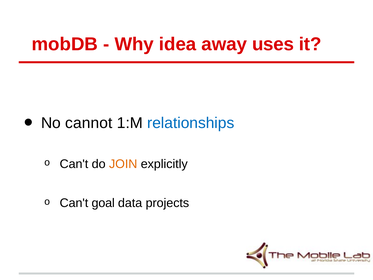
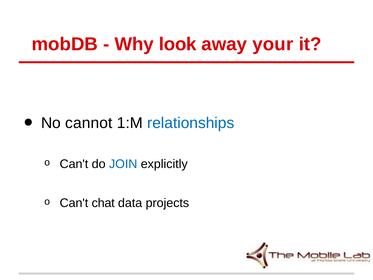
idea: idea -> look (178, 44)
uses: uses -> your (273, 44)
JOIN colour: orange -> blue (123, 164)
goal: goal -> chat (103, 203)
